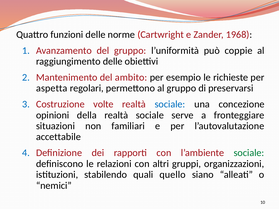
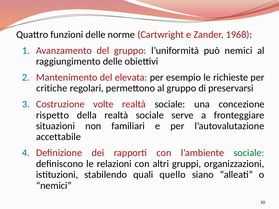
può coppie: coppie -> nemici (239, 51)
ambito: ambito -> elevata (131, 77)
aspetta: aspetta -> critiche (52, 88)
sociale colour: blue -> black (170, 104)
opinioni: opinioni -> rispetto (53, 115)
